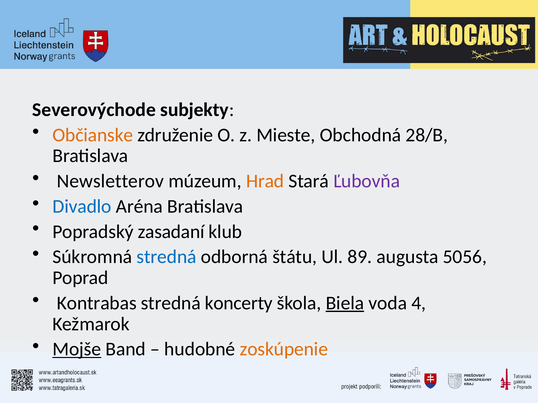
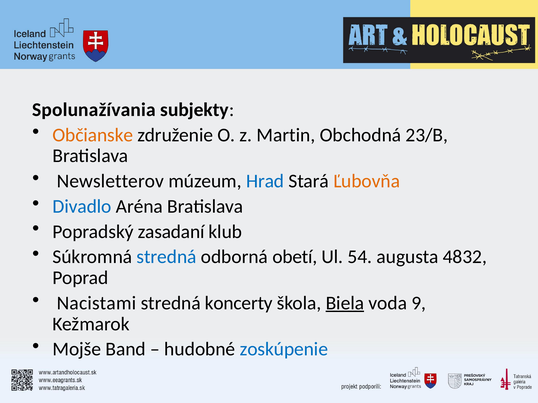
Severovýchode: Severovýchode -> Spolunažívania (94, 110)
Mieste: Mieste -> Martin (286, 135)
28/B: 28/B -> 23/B (427, 135)
Hrad colour: orange -> blue (265, 181)
Ľubovňa colour: purple -> orange (367, 181)
štátu: štátu -> obetí (295, 257)
89: 89 -> 54 (360, 257)
5056: 5056 -> 4832 (465, 257)
Kontrabas: Kontrabas -> Nacistami (97, 303)
4: 4 -> 9 (419, 303)
Mojše underline: present -> none (77, 350)
zoskúpenie colour: orange -> blue (284, 350)
